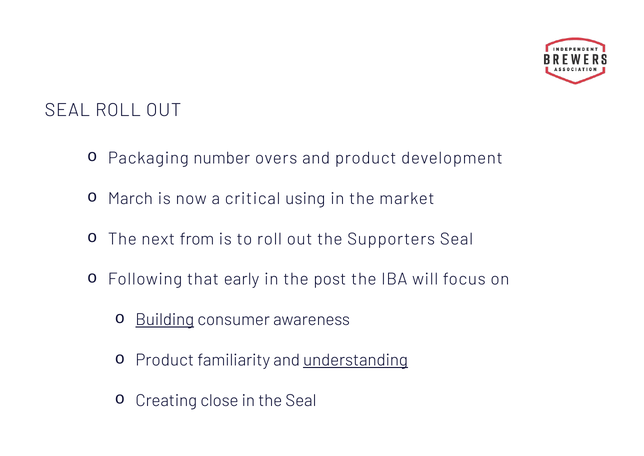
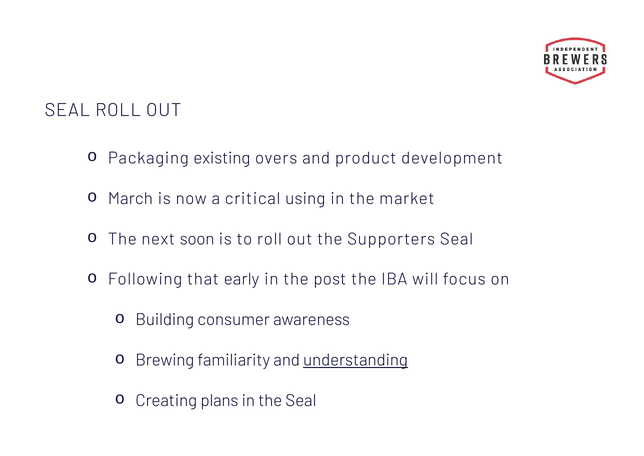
number: number -> existing (222, 158)
from: from -> soon (197, 239)
Building underline: present -> none (165, 319)
Product: Product -> Brewing (165, 360)
close: close -> plans (219, 400)
